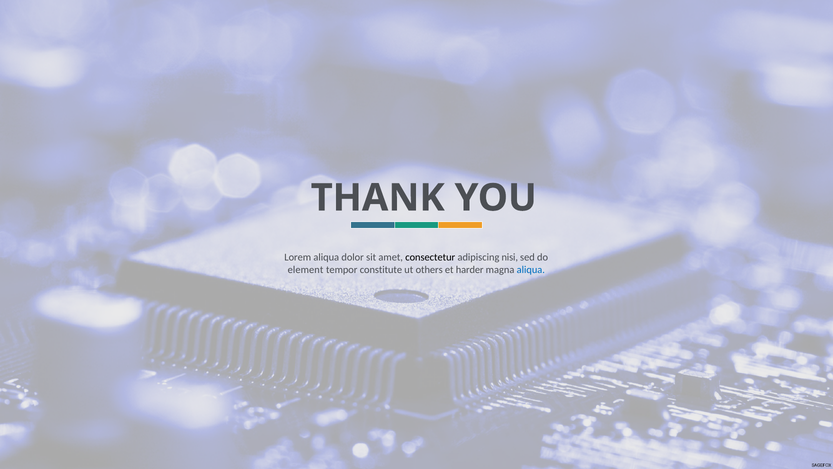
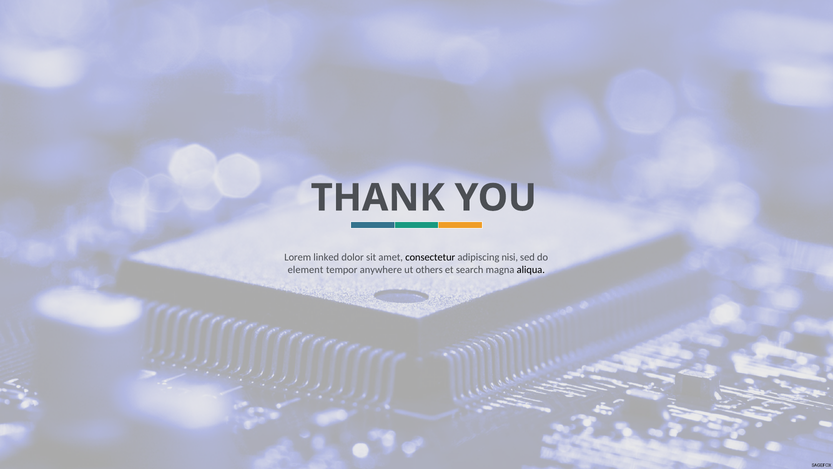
Lorem aliqua: aliqua -> linked (326, 257)
constitute: constitute -> anywhere (381, 270)
harder: harder -> search (470, 270)
aliqua colour: blue -> black (531, 270)
